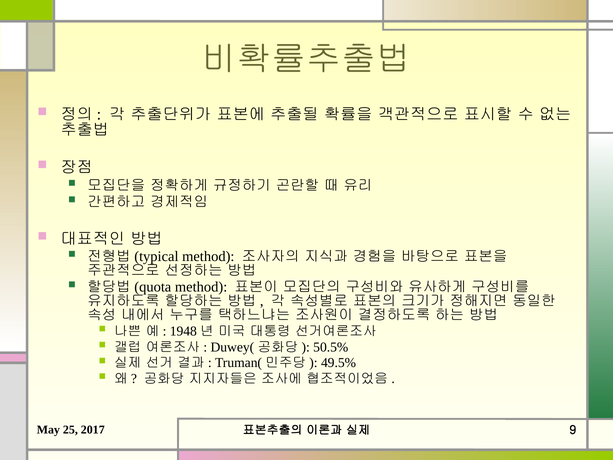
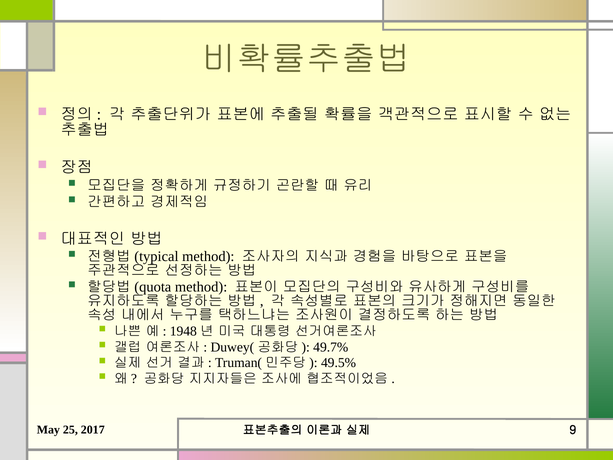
50.5%: 50.5% -> 49.7% (331, 347)
